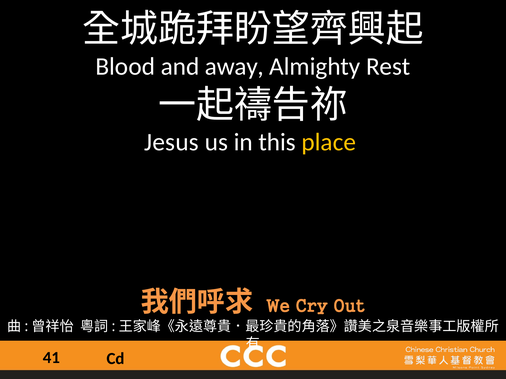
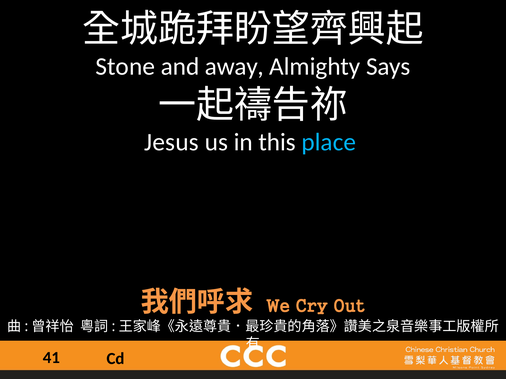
Blood: Blood -> Stone (125, 67)
Rest: Rest -> Says (388, 67)
place colour: yellow -> light blue (329, 142)
